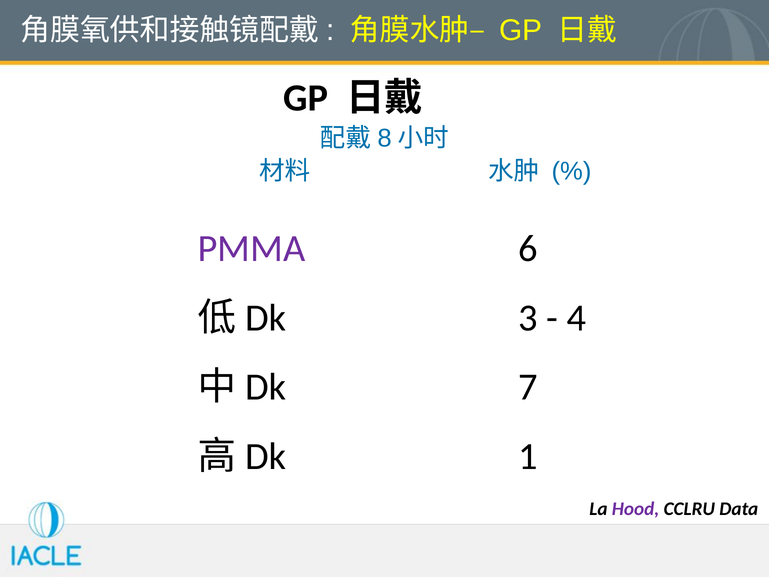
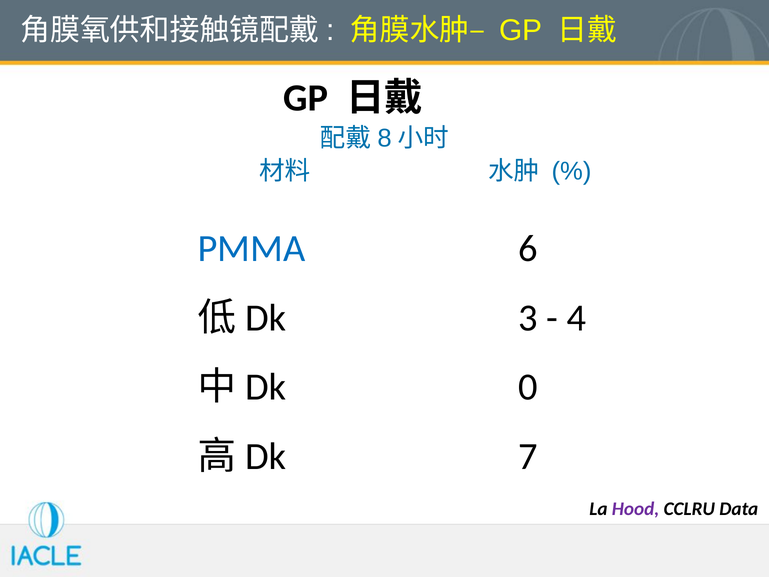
PMMA colour: purple -> blue (251, 249)
7: 7 -> 0 (528, 387)
1: 1 -> 7 (528, 456)
